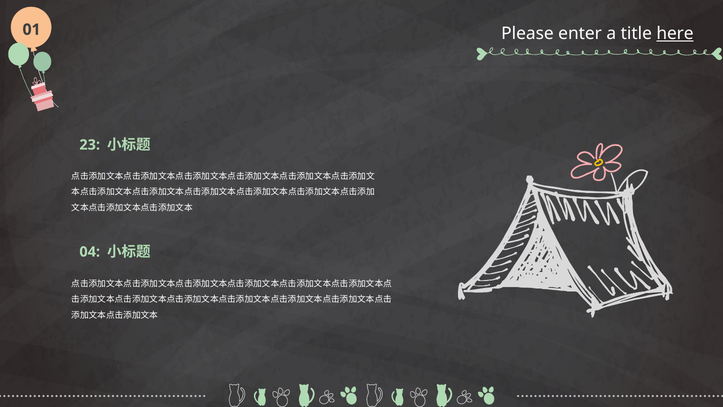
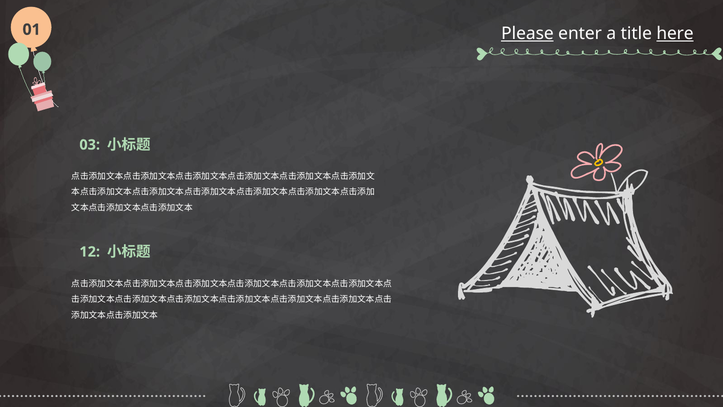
Please underline: none -> present (527, 33)
23: 23 -> 03 (90, 145)
04: 04 -> 12 (90, 252)
